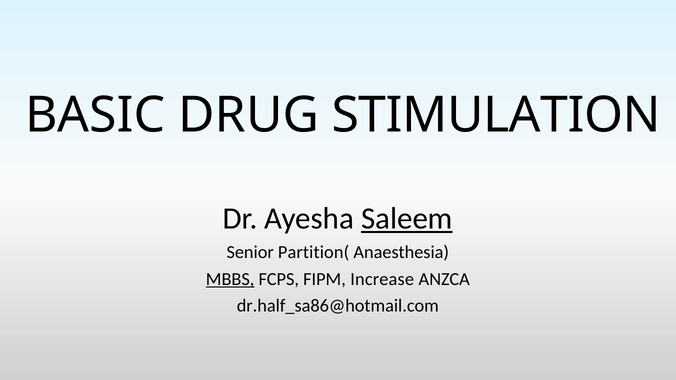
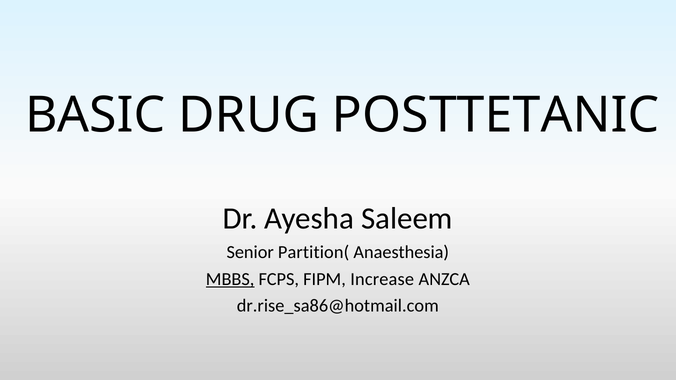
STIMULATION: STIMULATION -> POSTTETANIC (496, 115)
Saleem underline: present -> none (407, 219)
dr.half_sa86@hotmail.com: dr.half_sa86@hotmail.com -> dr.rise_sa86@hotmail.com (338, 306)
